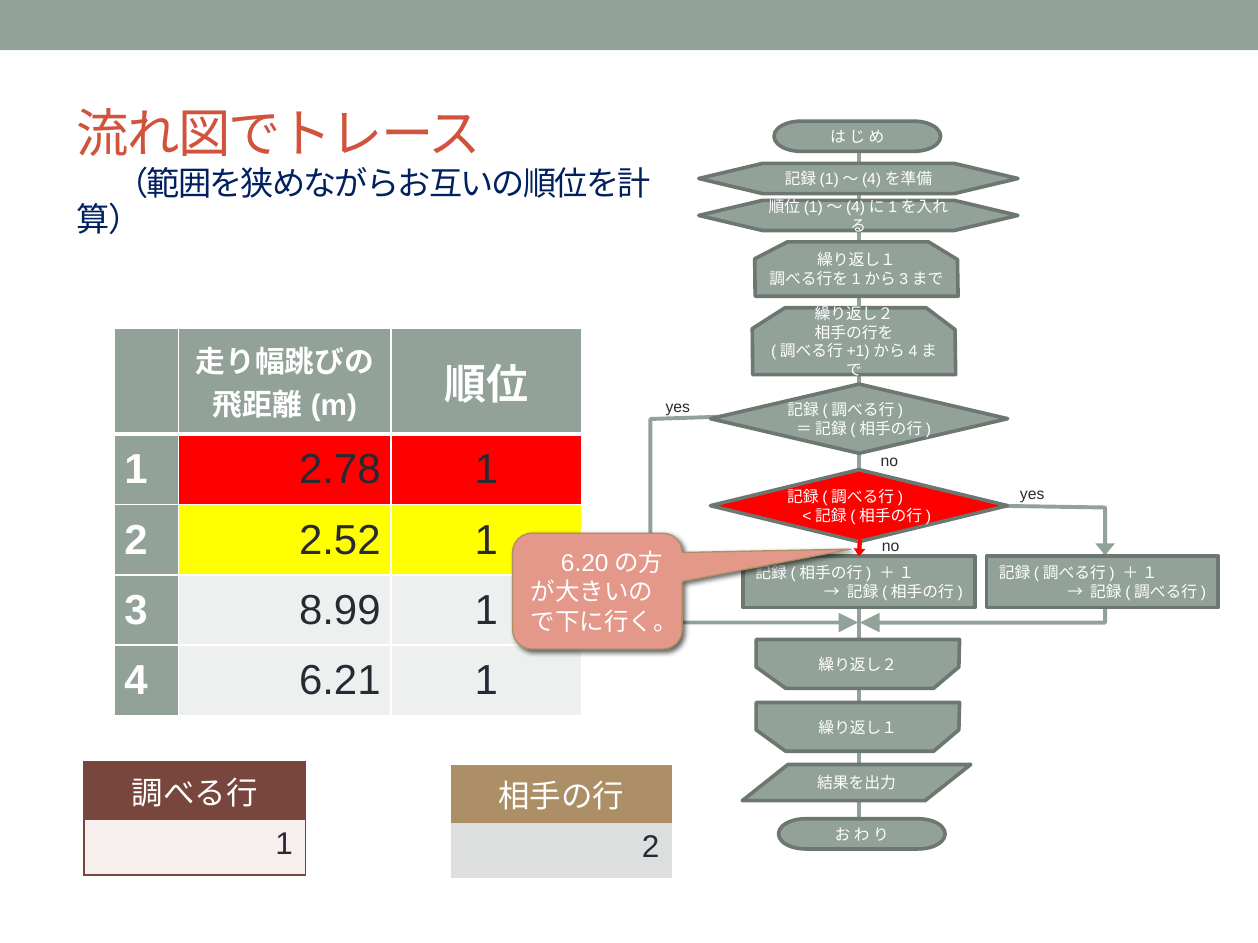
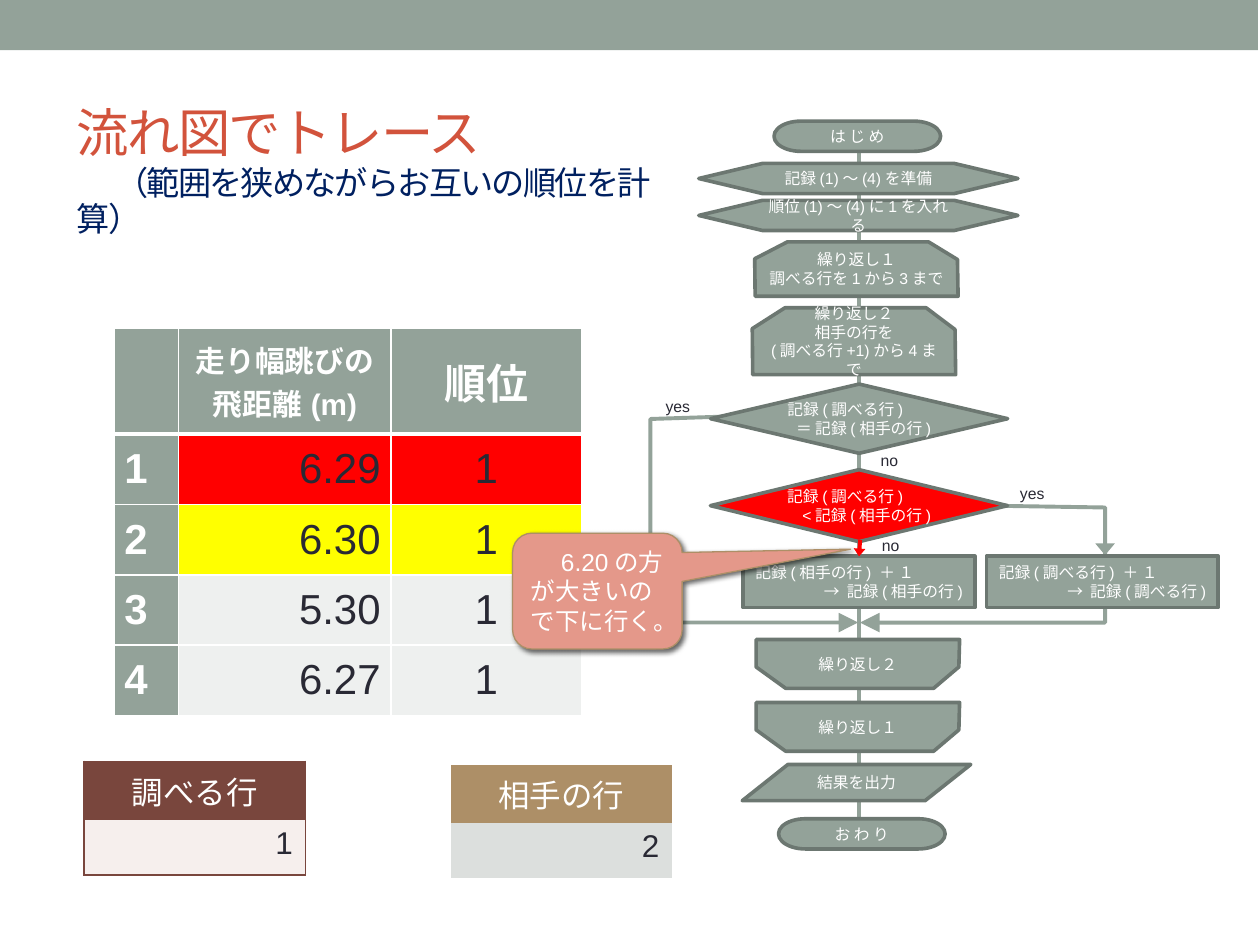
2.78: 2.78 -> 6.29 (340, 470)
2.52: 2.52 -> 6.30 (340, 541)
8.99: 8.99 -> 5.30 (340, 611)
6.21: 6.21 -> 6.27 (340, 681)
